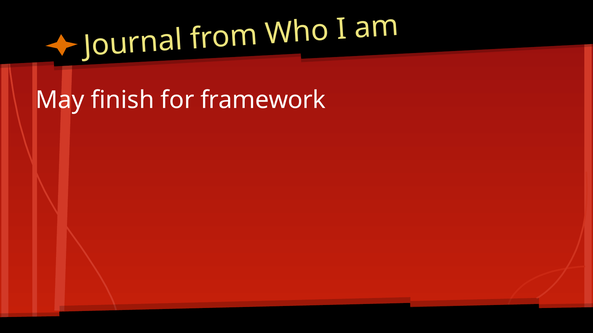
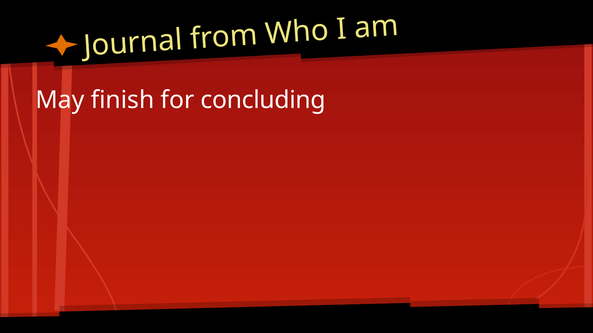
framework: framework -> concluding (263, 100)
